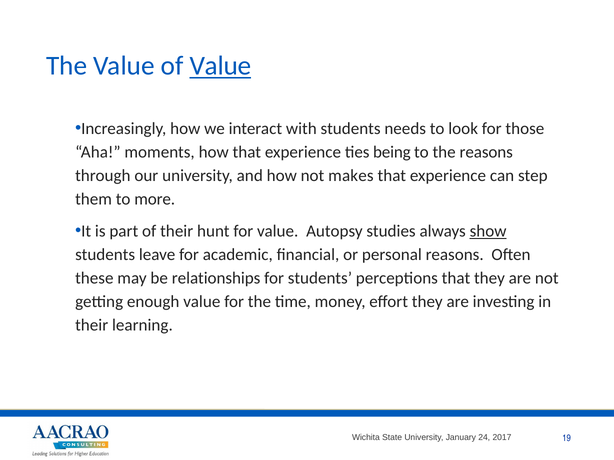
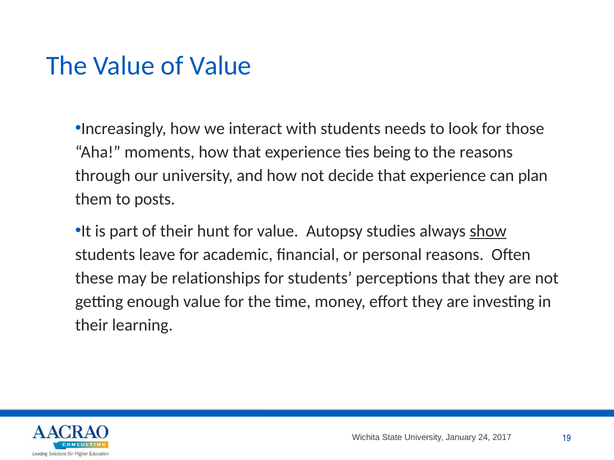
Value underline: present -> none (220, 66)
makes: makes -> decide (351, 176)
step: step -> plan (533, 176)
more: more -> posts (155, 199)
